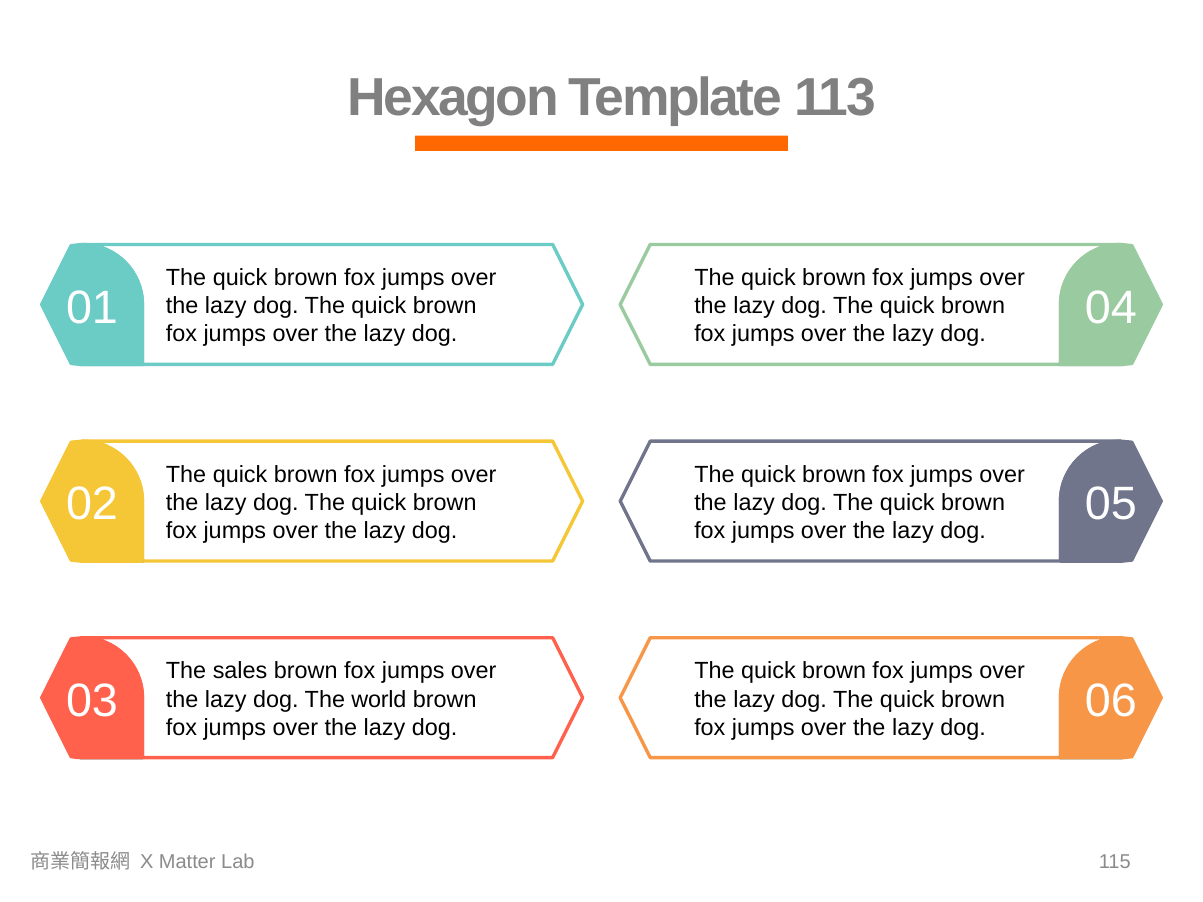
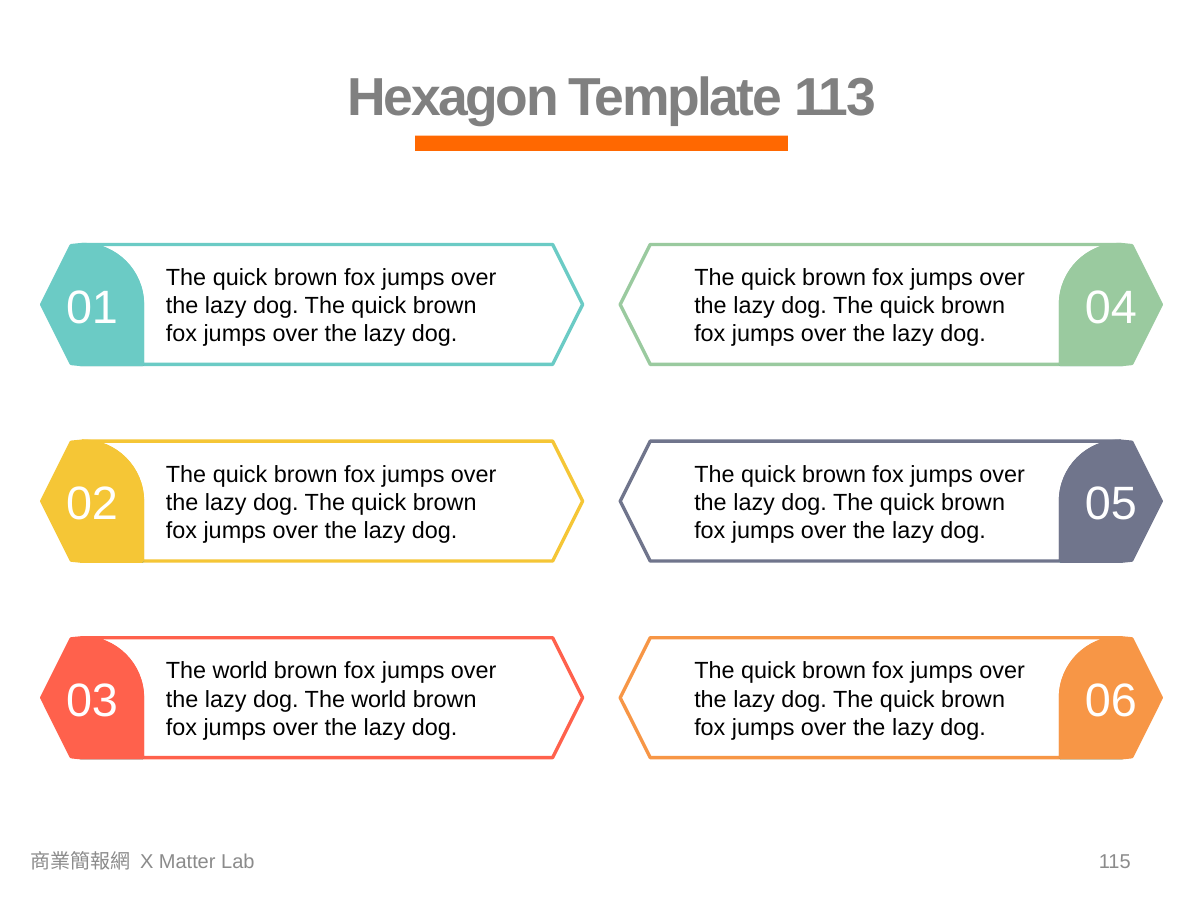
sales: sales -> world (240, 671)
